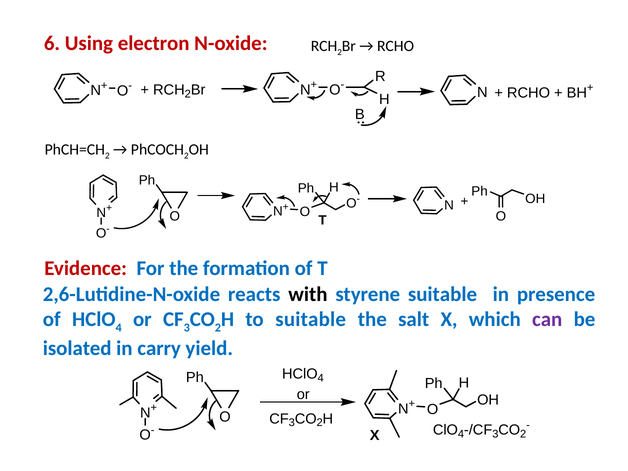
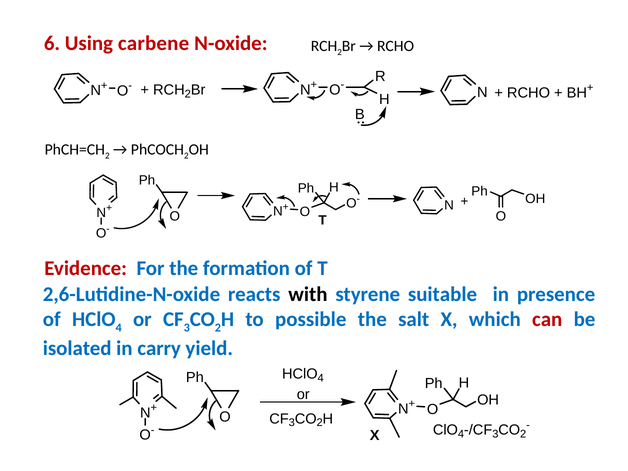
electron: electron -> carbene (154, 43)
to suitable: suitable -> possible (311, 320)
can colour: purple -> red (547, 320)
